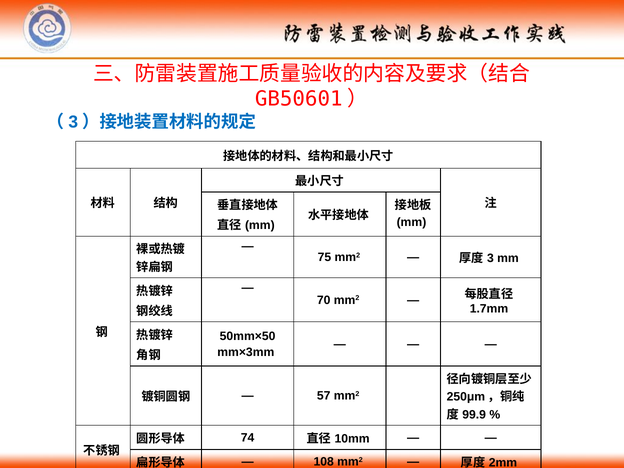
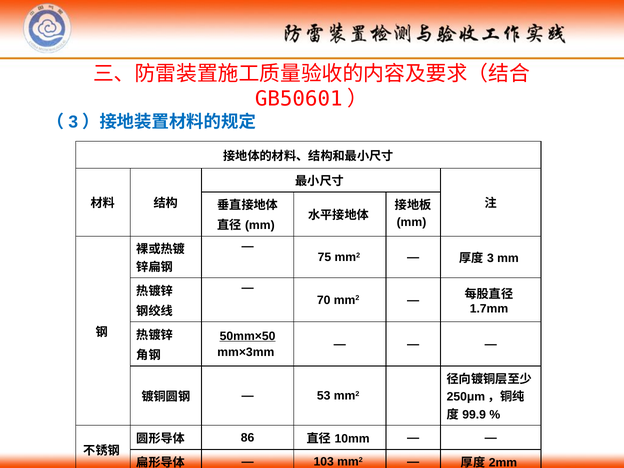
50mm×50 underline: none -> present (248, 336)
57: 57 -> 53 (324, 396)
74: 74 -> 86 (248, 438)
108: 108 -> 103 (324, 462)
